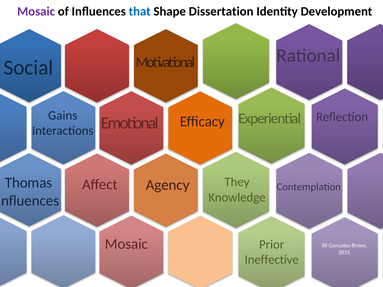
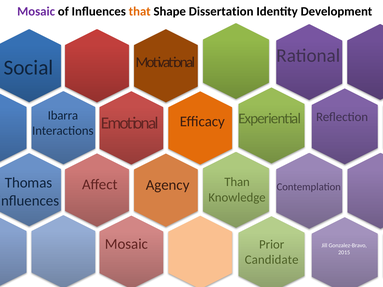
that colour: blue -> orange (140, 11)
Gains: Gains -> Ibarra (63, 115)
They: They -> Than (237, 182)
Ineffective: Ineffective -> Candidate (272, 260)
